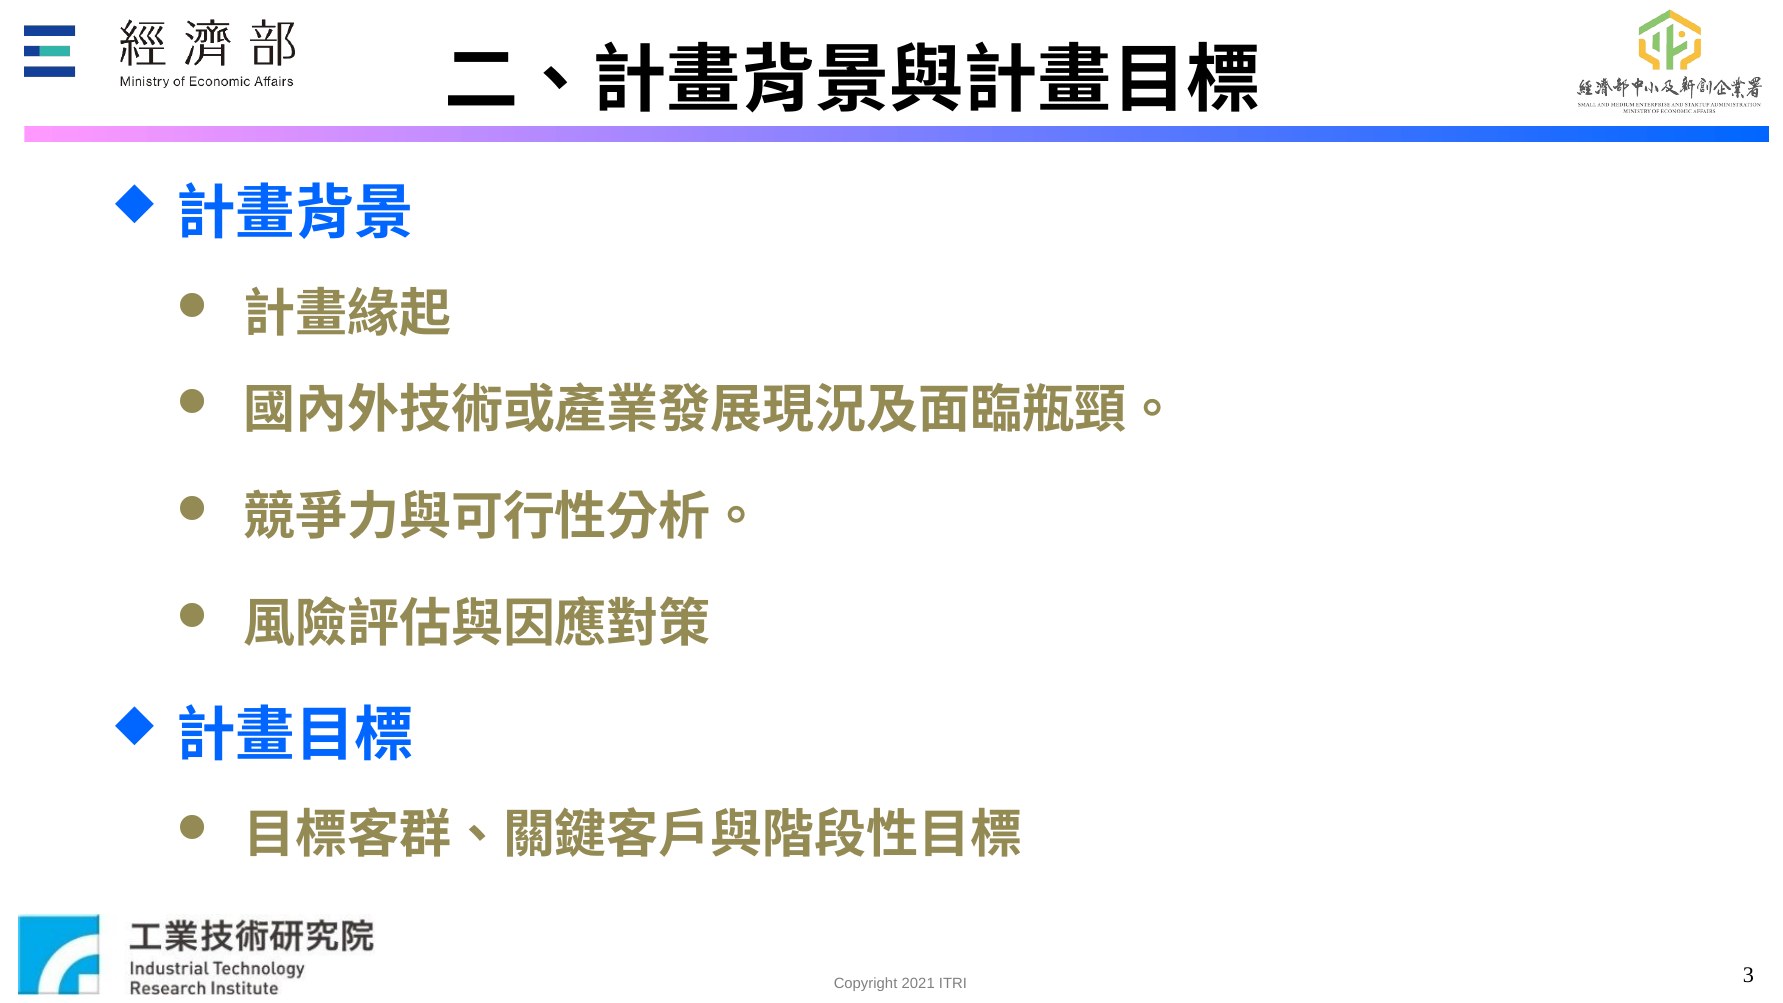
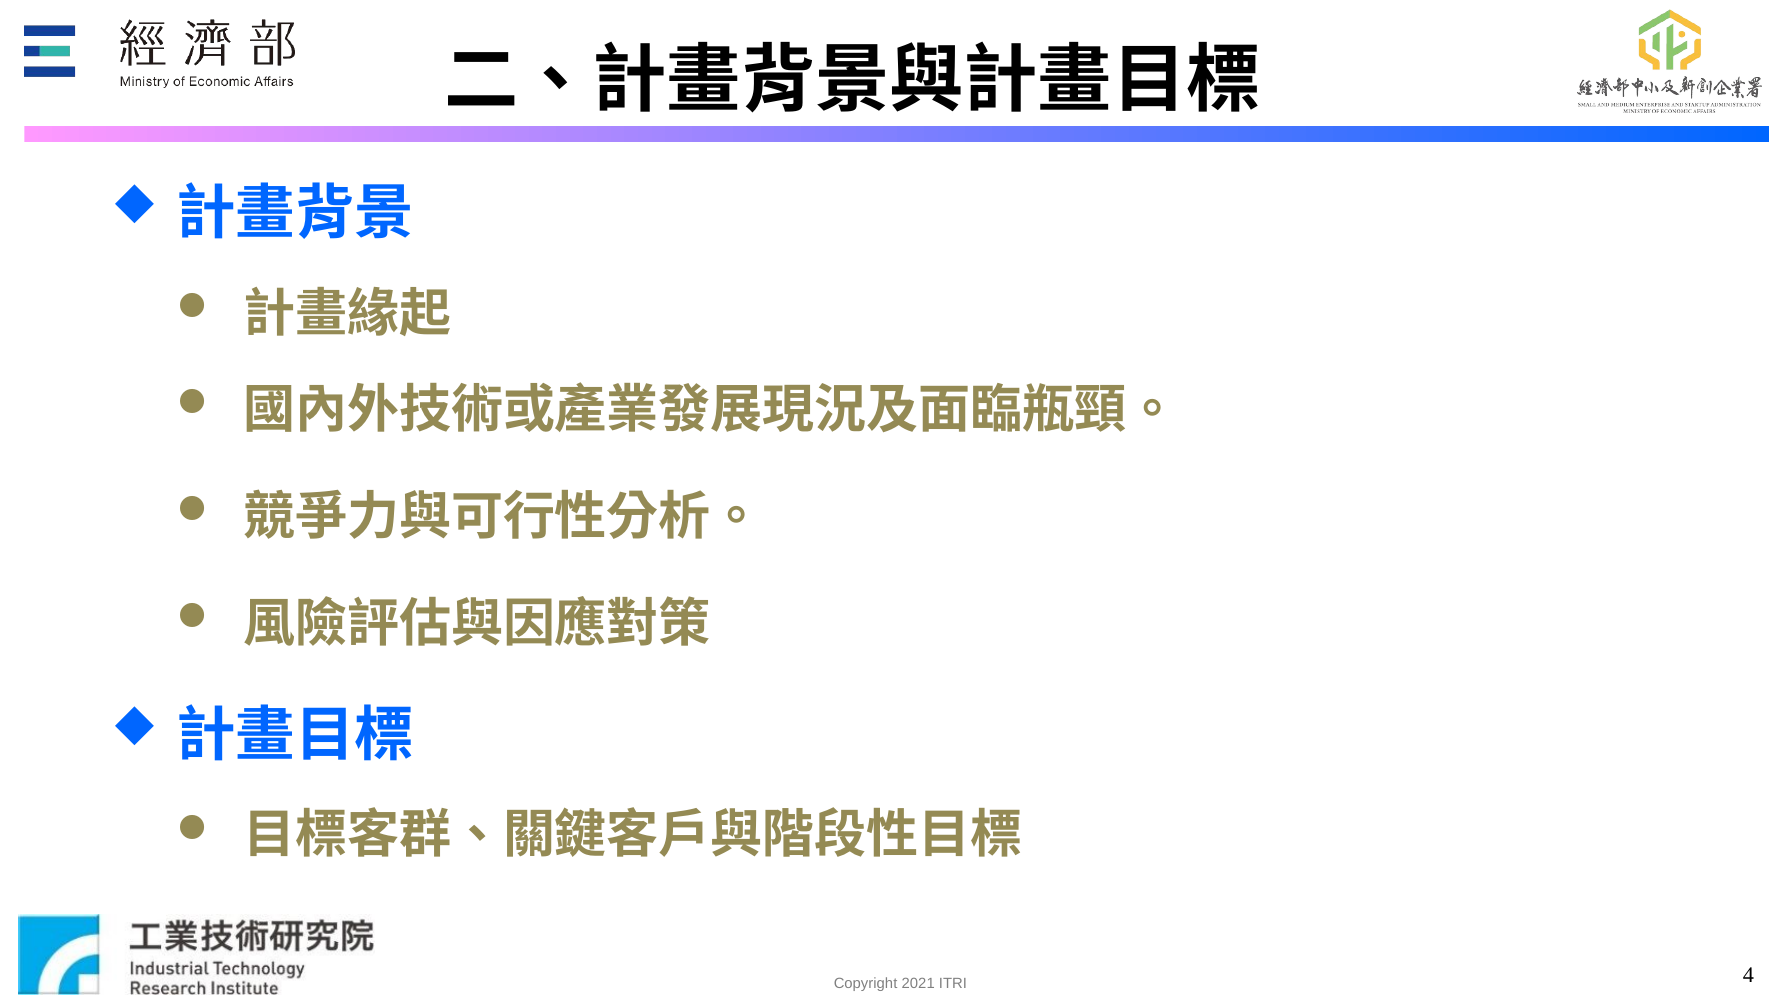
3: 3 -> 4 (1749, 976)
